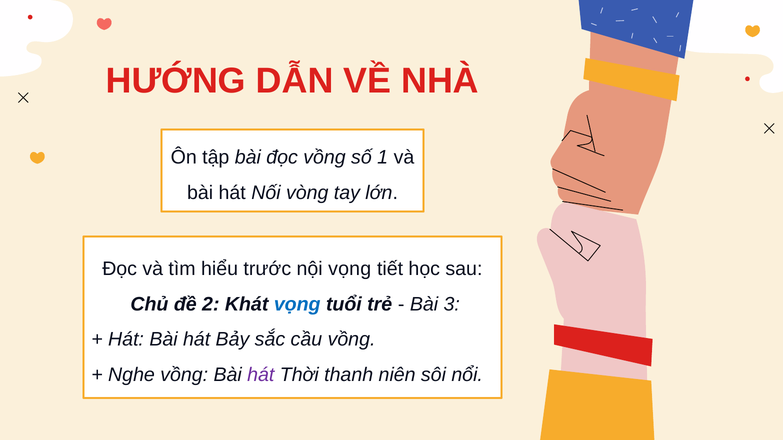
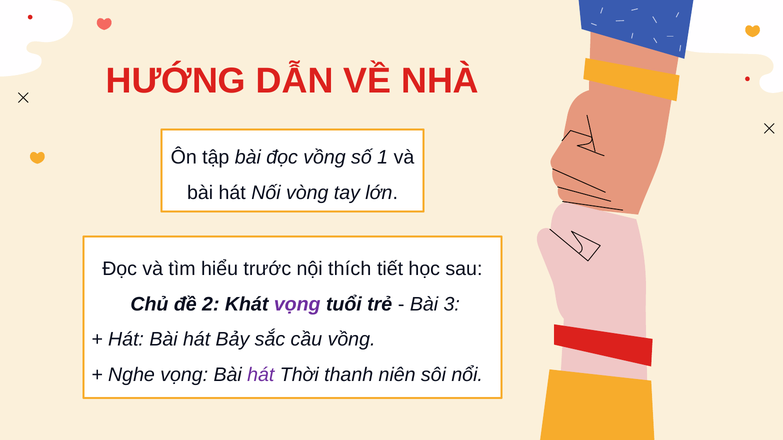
nội vọng: vọng -> thích (350, 269)
vọng colour: blue -> purple (297, 305)
Nghe vồng: vồng -> vọng (184, 375)
